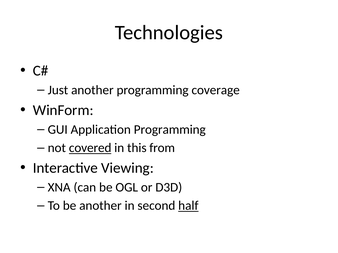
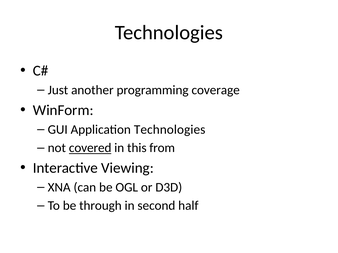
Application Programming: Programming -> Technologies (170, 130)
be another: another -> through (100, 206)
half underline: present -> none (188, 206)
